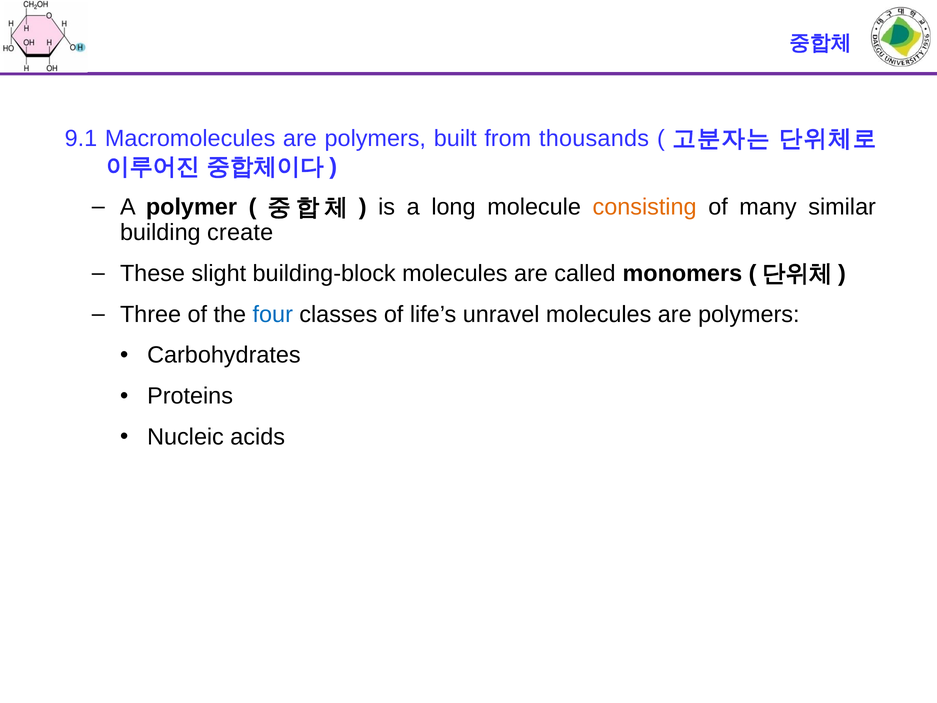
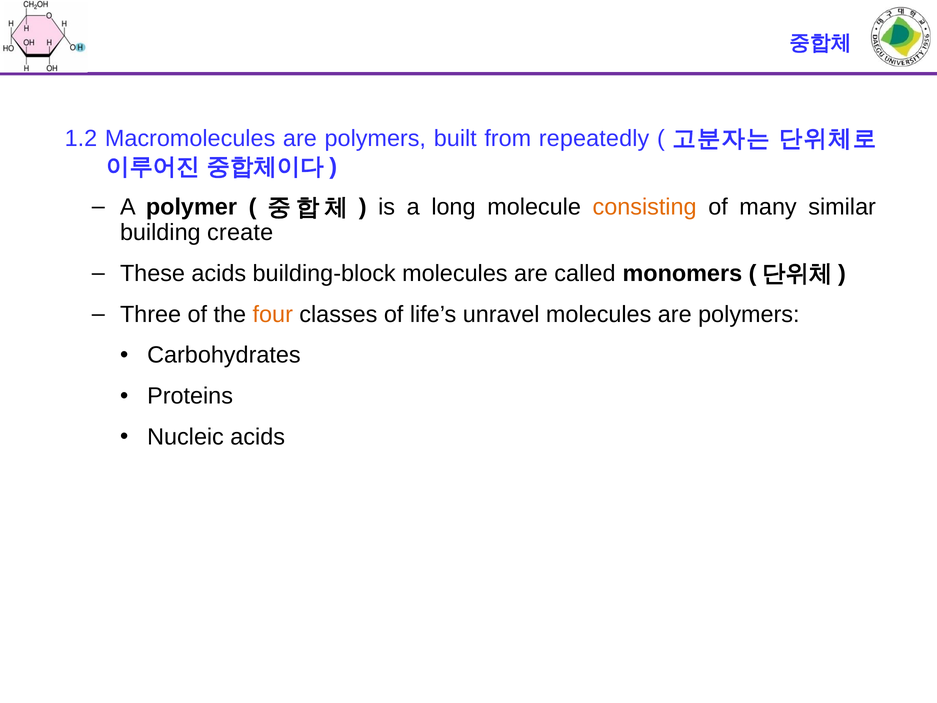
9.1: 9.1 -> 1.2 (81, 138)
thousands: thousands -> repeatedly (594, 138)
These slight: slight -> acids (219, 273)
four colour: blue -> orange (273, 314)
